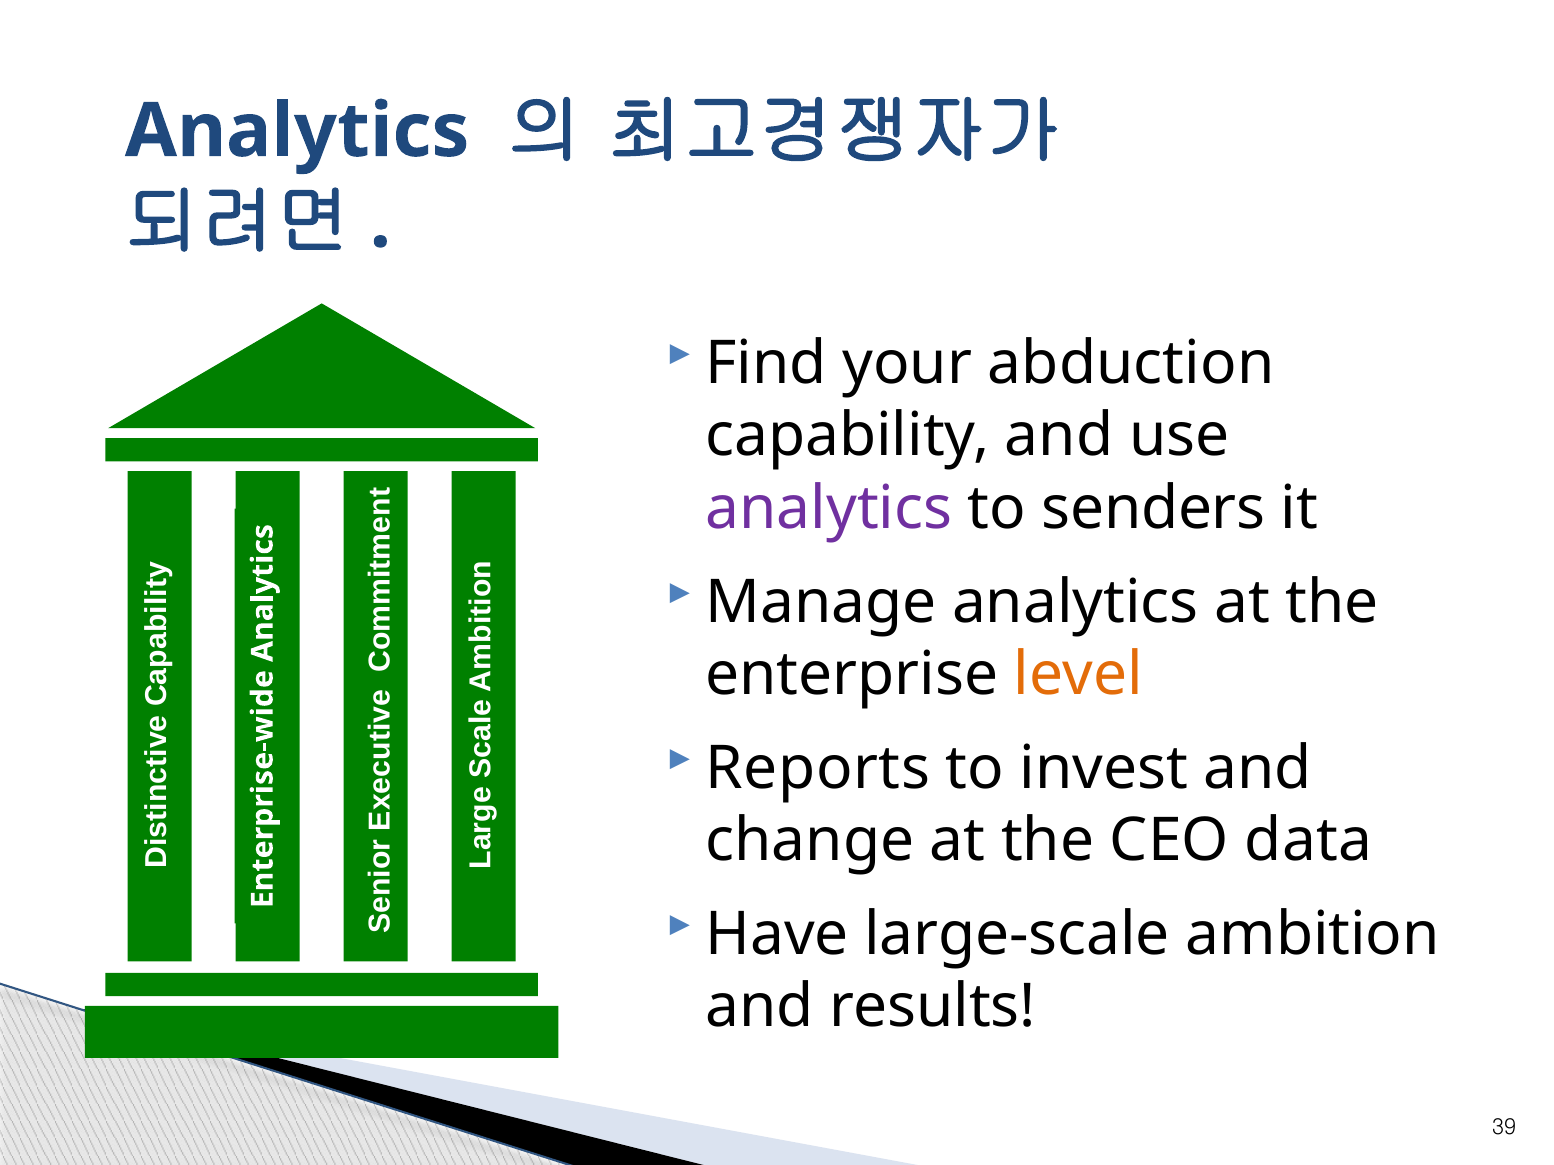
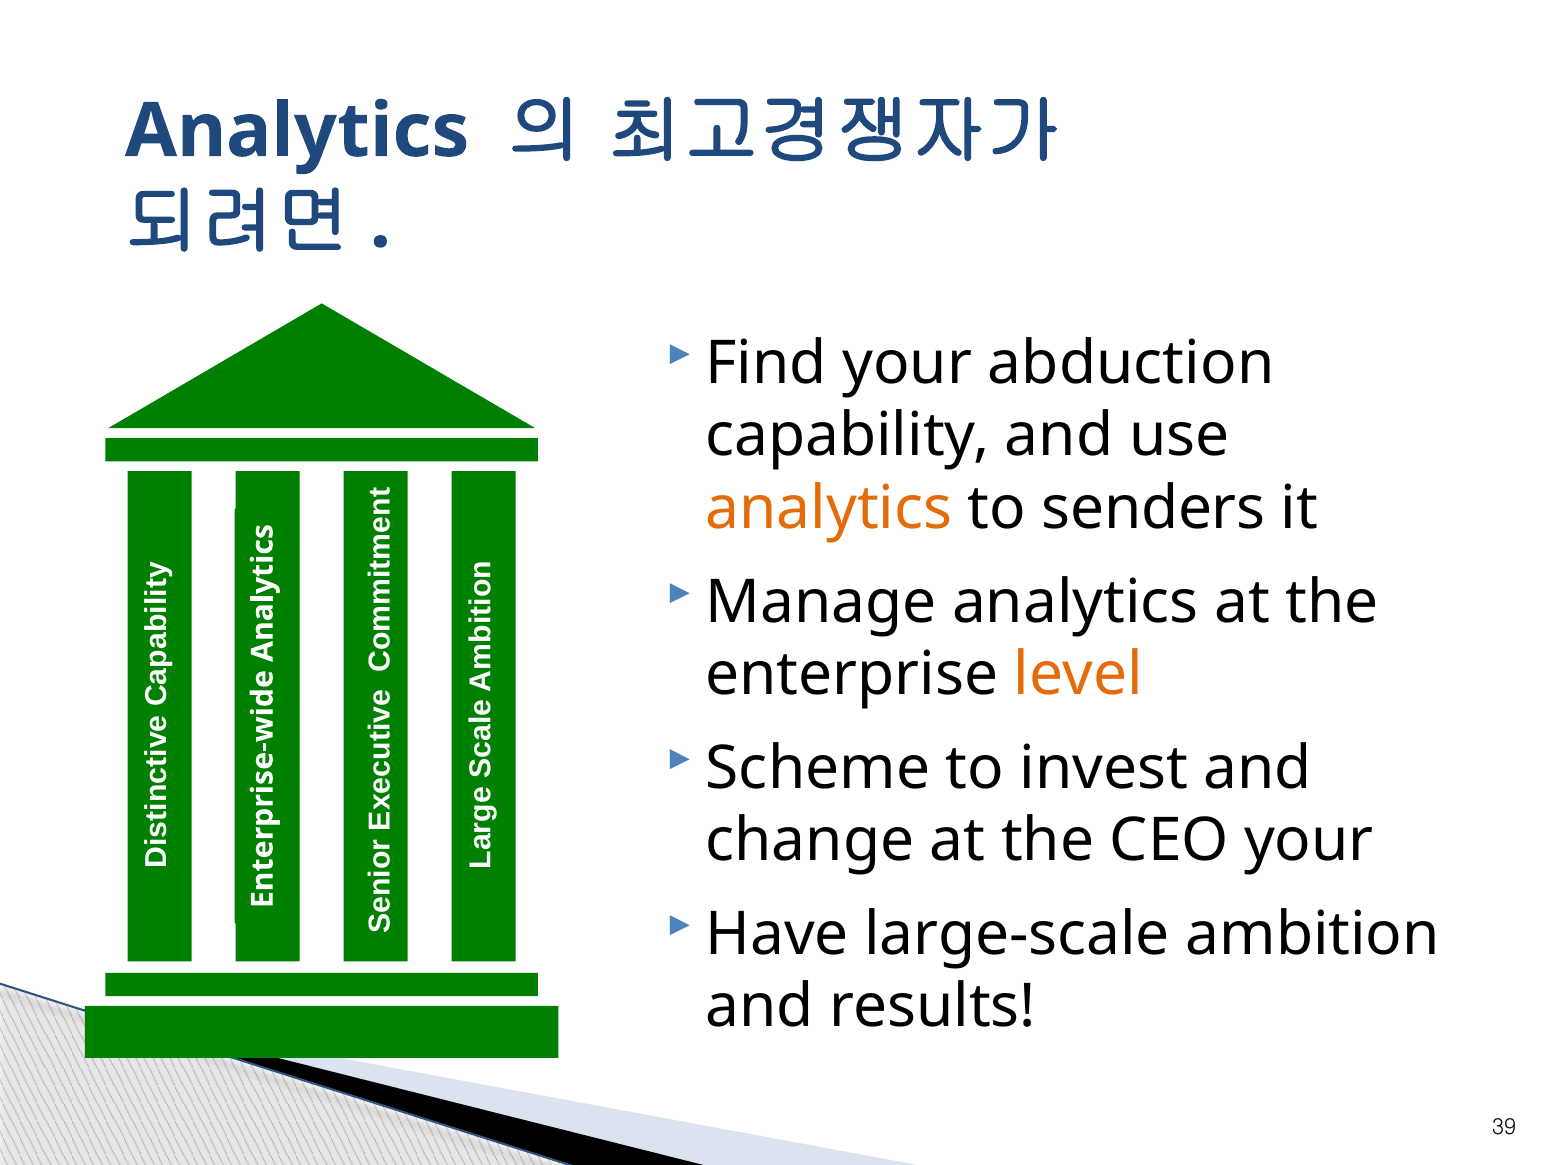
analytics colour: purple -> orange (829, 509)
Reports: Reports -> Scheme (818, 769)
CEO data: data -> your (1309, 841)
